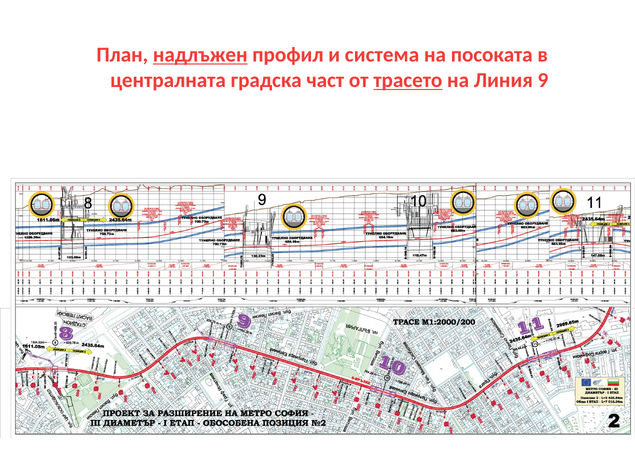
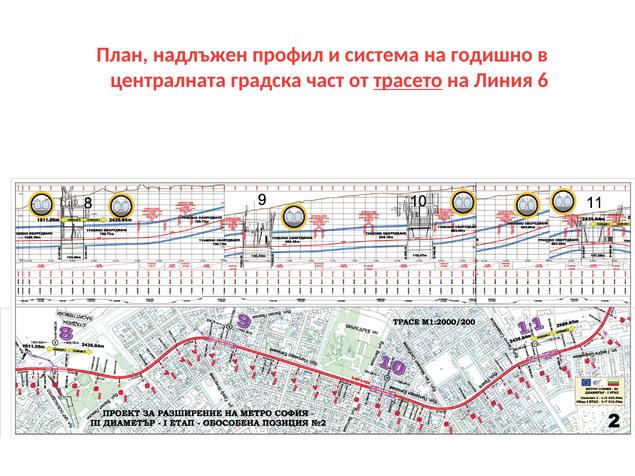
надлъжен underline: present -> none (200, 55)
посоката: посоката -> годишно (492, 55)
9: 9 -> 6 (543, 80)
